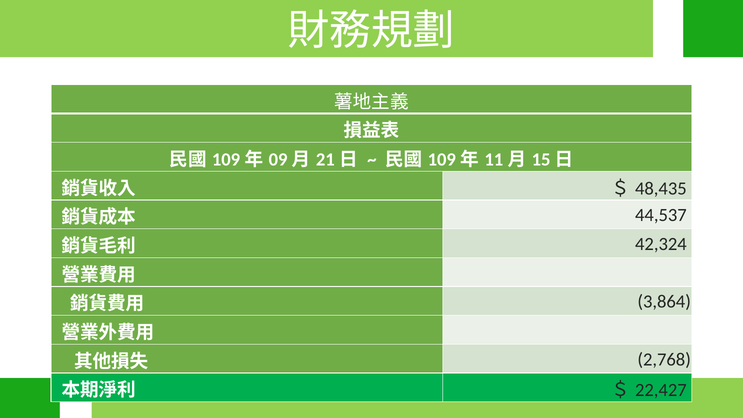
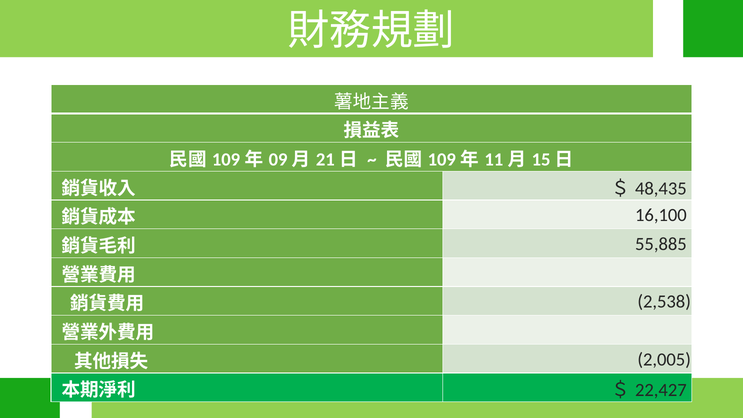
44,537: 44,537 -> 16,100 (661, 215)
42,324: 42,324 -> 55,885 (661, 244)
3,864: 3,864 -> 2,538 (664, 302)
2,768: 2,768 -> 2,005 (664, 359)
